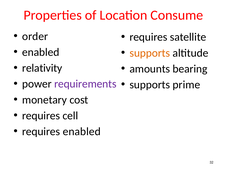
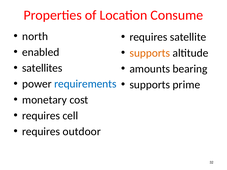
order: order -> north (35, 36)
relativity: relativity -> satellites (42, 68)
requirements colour: purple -> blue (85, 84)
requires enabled: enabled -> outdoor (82, 132)
